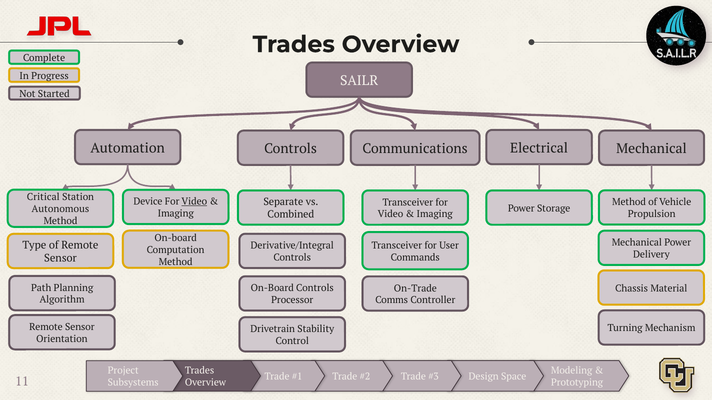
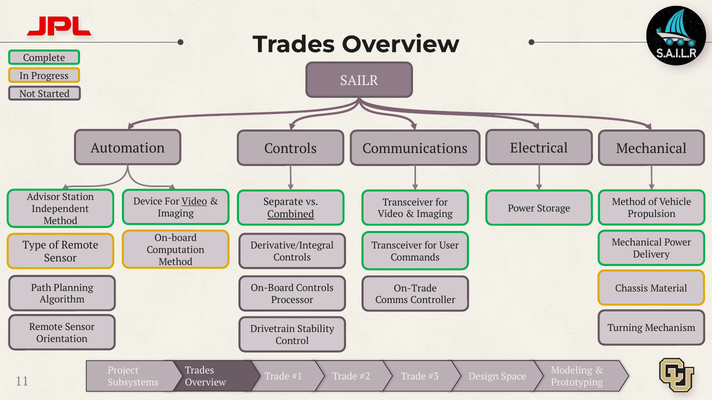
Critical: Critical -> Advisor (43, 197)
Autonomous: Autonomous -> Independent (60, 209)
Combined underline: none -> present (291, 215)
